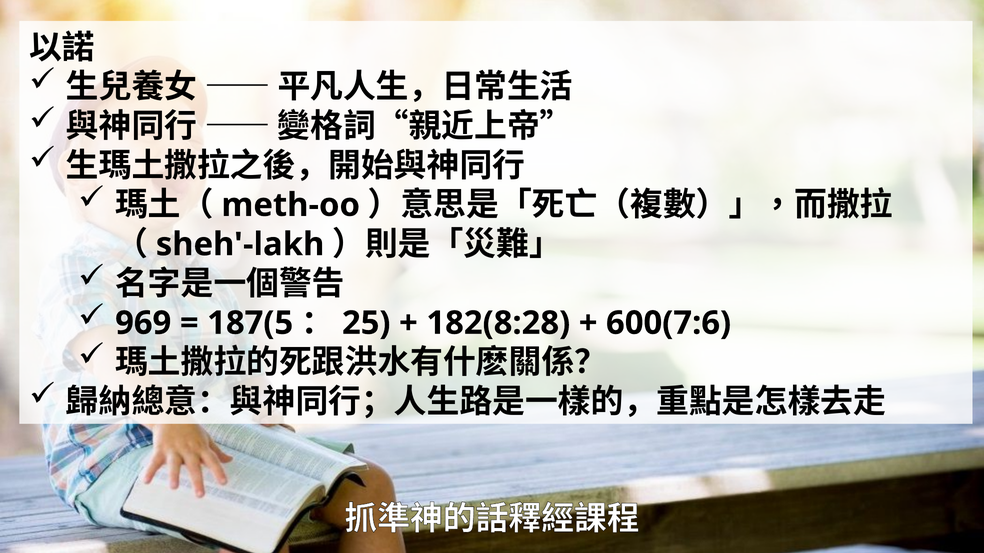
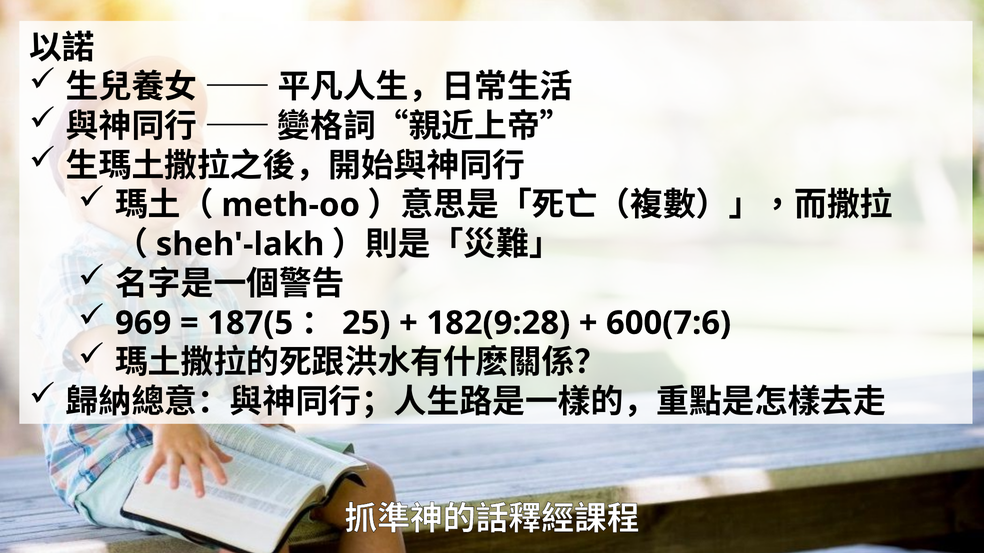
182(8:28: 182(8:28 -> 182(9:28 (498, 323)
